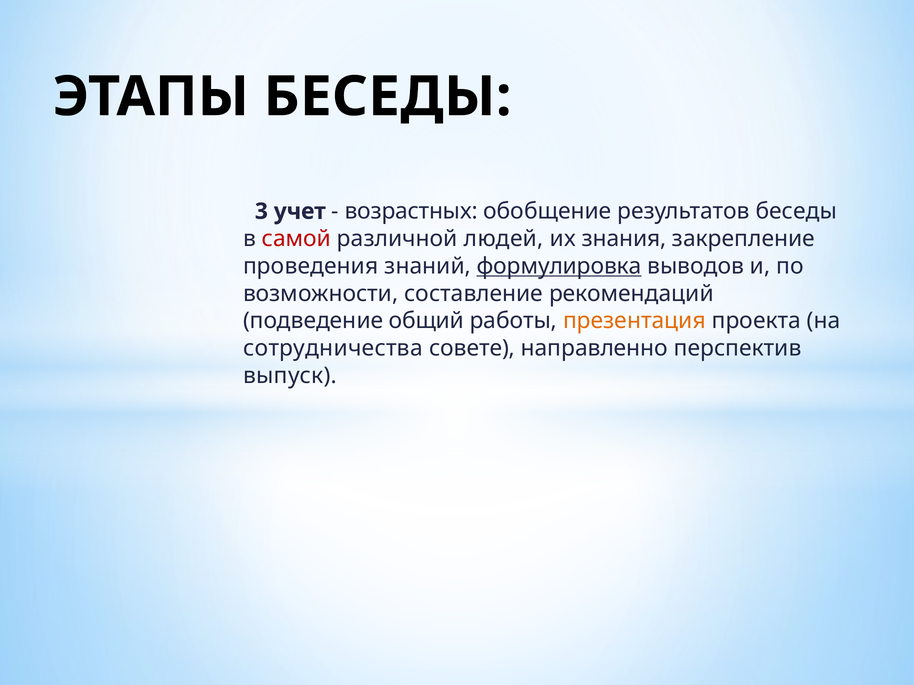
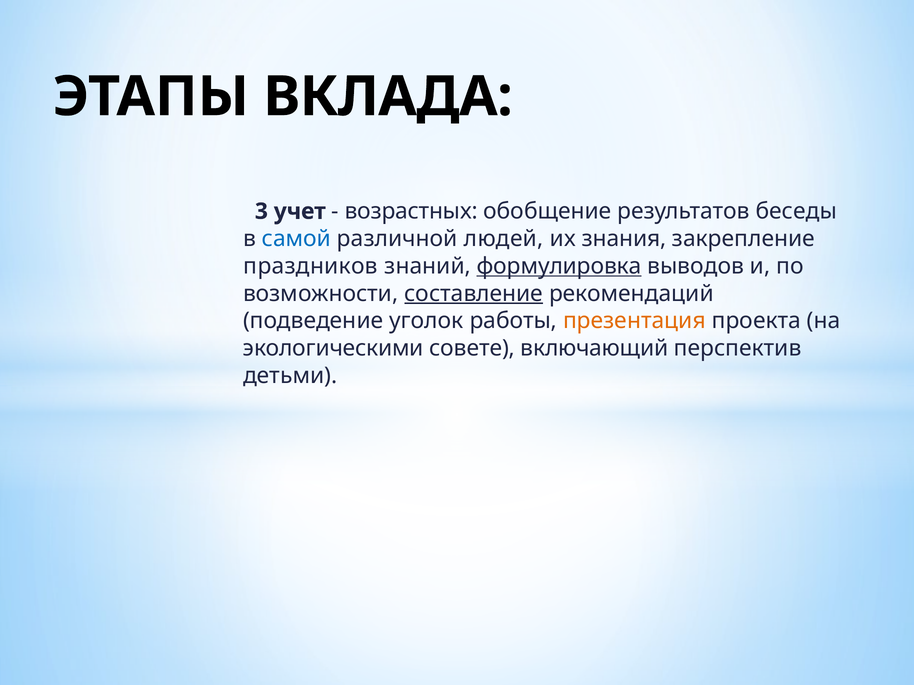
ЭТАПЫ БЕСЕДЫ: БЕСЕДЫ -> ВКЛАДА (388, 97)
самой colour: red -> blue (296, 239)
проведения: проведения -> праздников (311, 266)
составление underline: none -> present (474, 294)
общий: общий -> уголок (426, 321)
сотрудничества: сотрудничества -> экологическими (333, 349)
направленно: направленно -> включающий (594, 349)
выпуск: выпуск -> детьми (290, 376)
